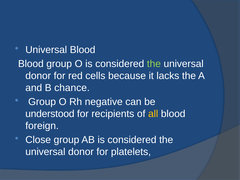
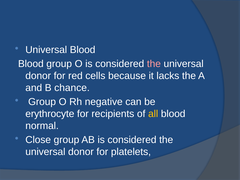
the colour: light green -> pink (154, 64)
understood: understood -> erythrocyte (50, 114)
foreign: foreign -> normal (42, 126)
